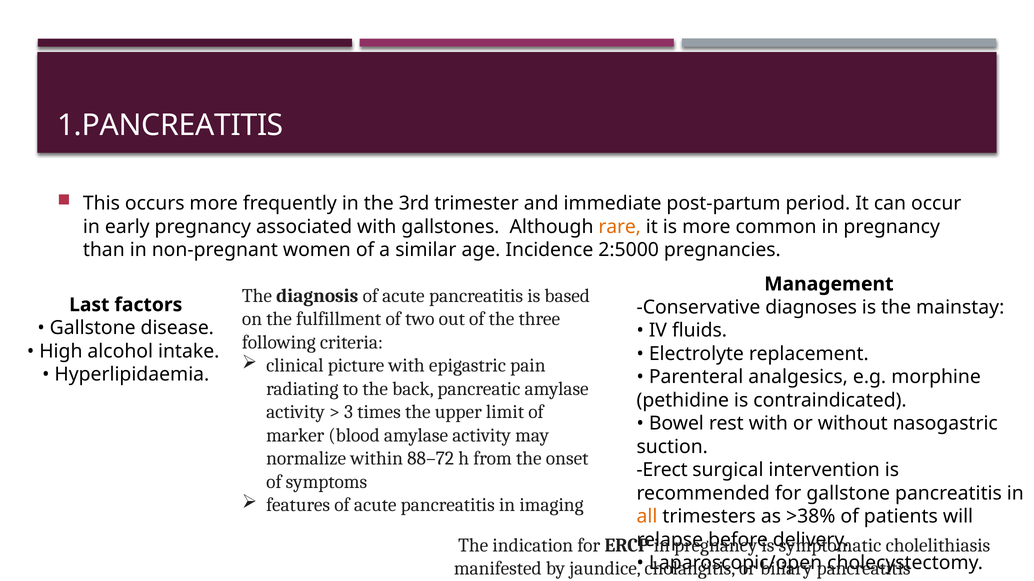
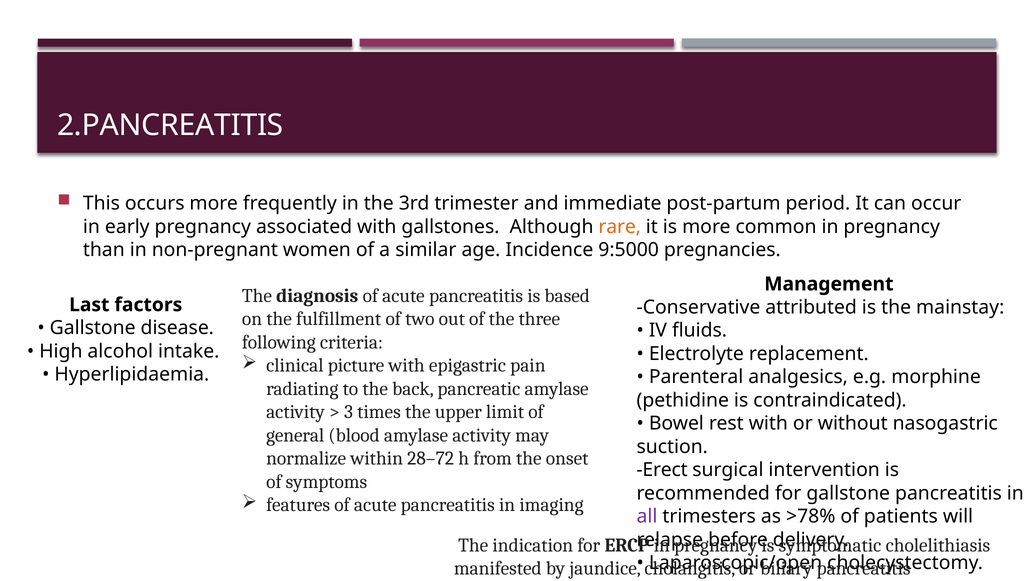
1.PANCREATITIS: 1.PANCREATITIS -> 2.PANCREATITIS (170, 126)
2:5000: 2:5000 -> 9:5000 (629, 250)
diagnoses: diagnoses -> attributed (811, 308)
marker: marker -> general (295, 436)
88–72: 88–72 -> 28–72 (431, 459)
all colour: orange -> purple (647, 517)
>38%: >38% -> >78% (811, 517)
